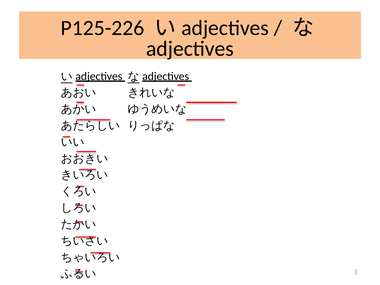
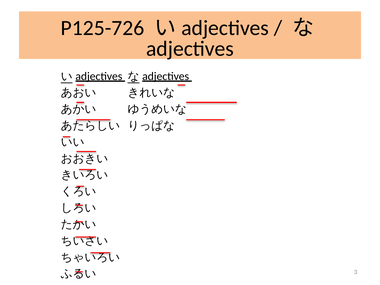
P125-226: P125-226 -> P125-726 (103, 28)
